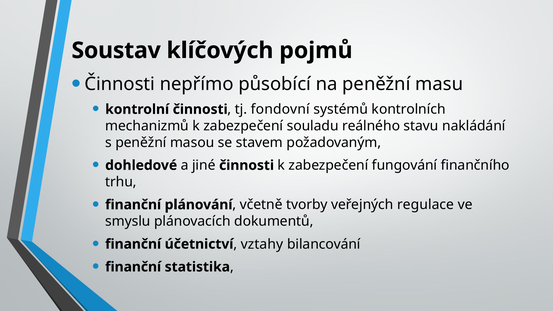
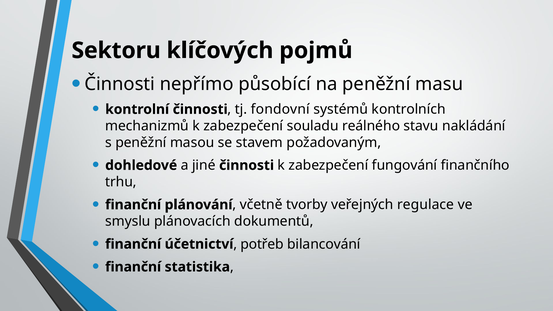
Soustav: Soustav -> Sektoru (116, 50)
vztahy: vztahy -> potřeb (262, 244)
